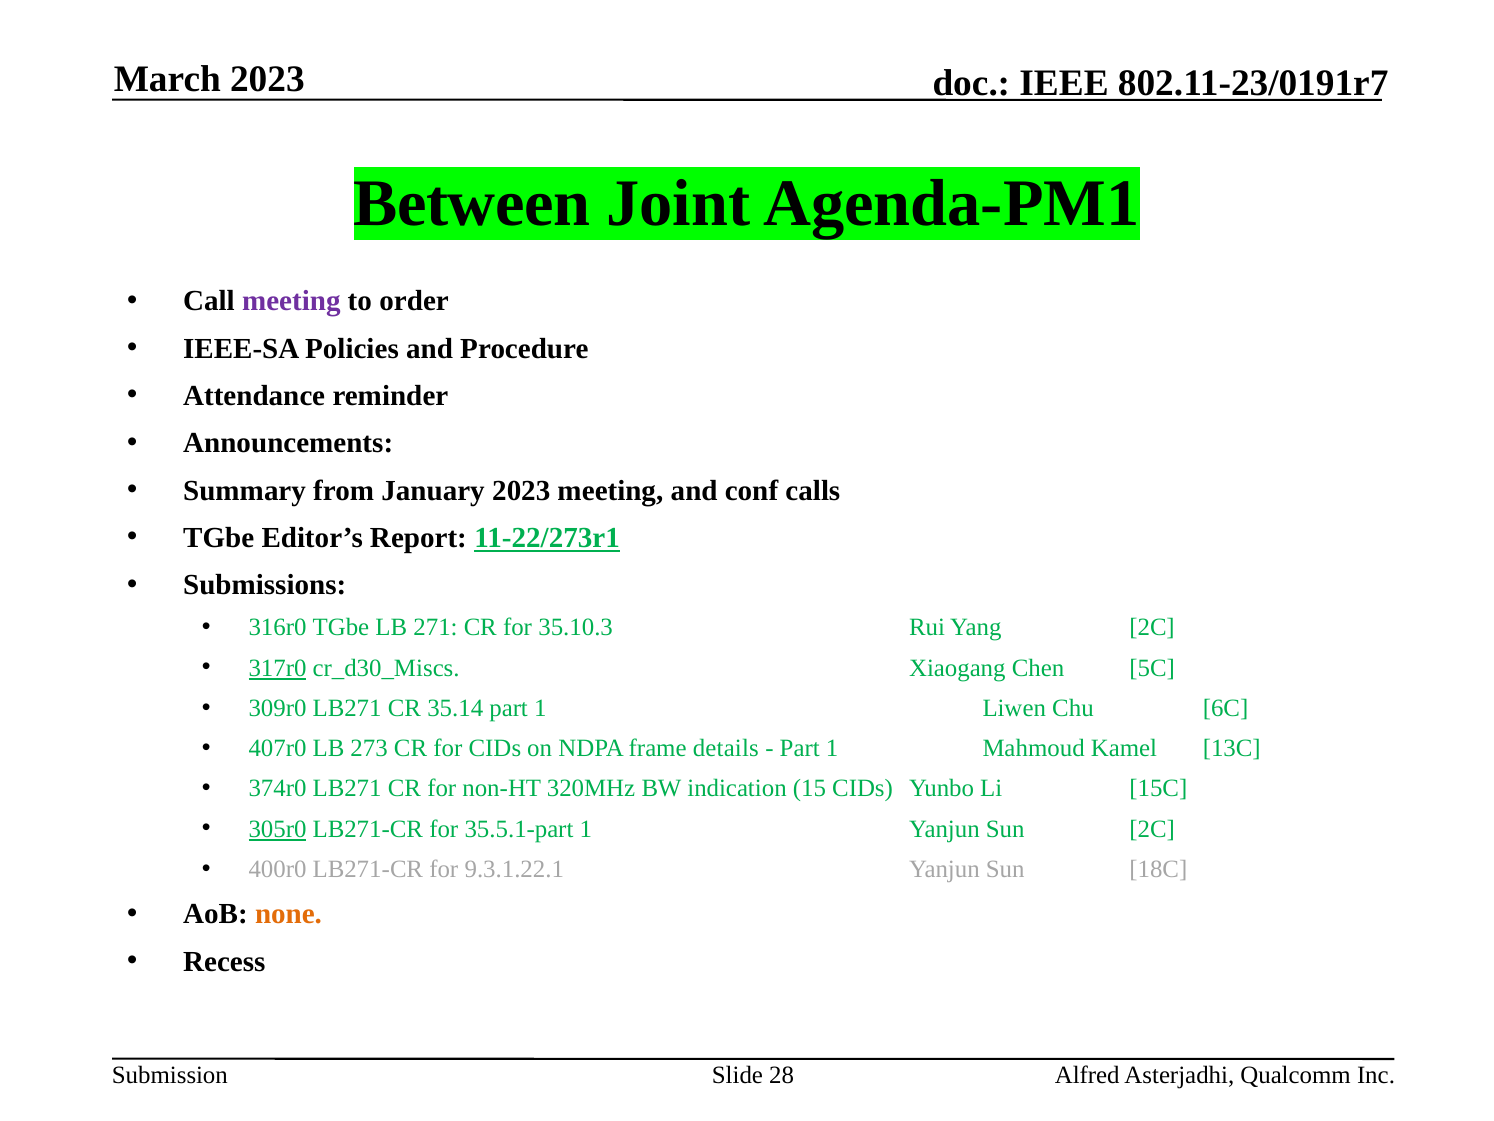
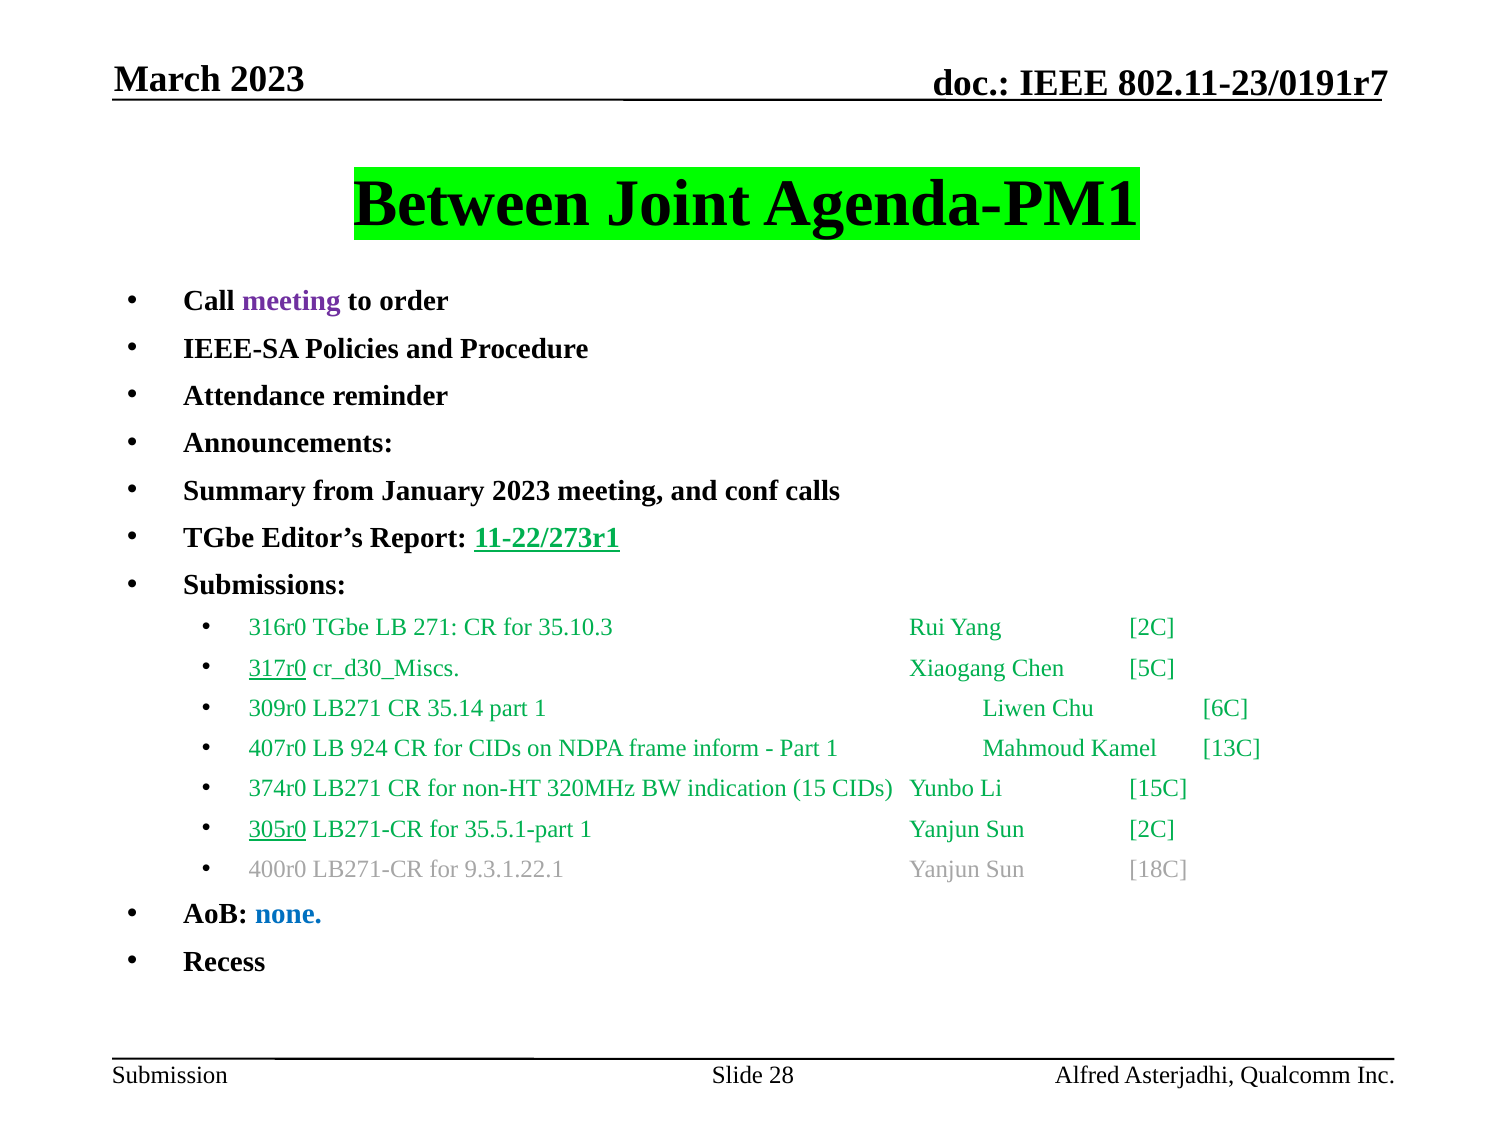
273: 273 -> 924 (369, 748)
details: details -> inform (726, 748)
none colour: orange -> blue (289, 914)
